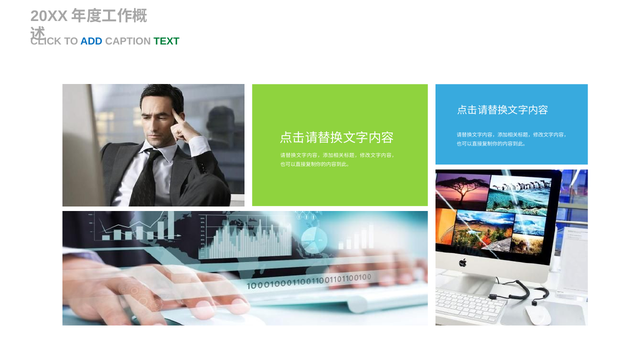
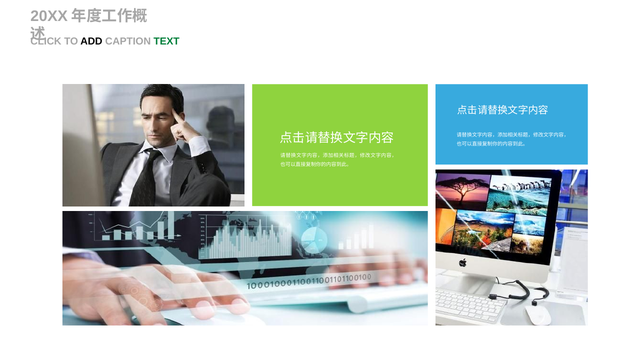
ADD colour: blue -> black (91, 41)
